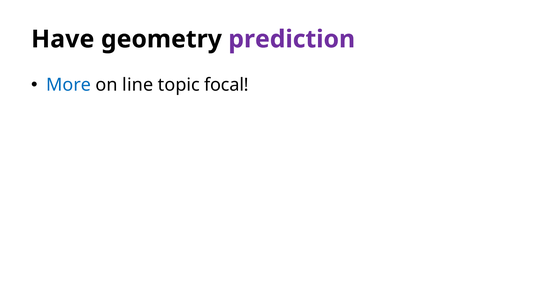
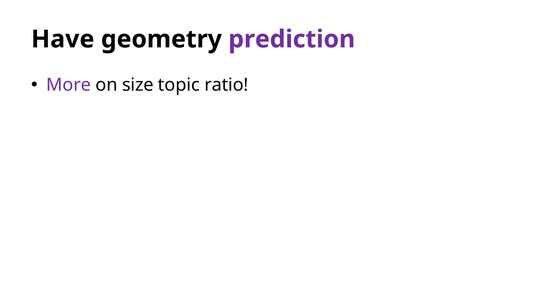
More colour: blue -> purple (69, 85)
line: line -> size (138, 85)
focal: focal -> ratio (226, 85)
